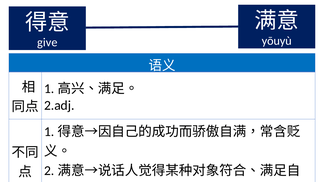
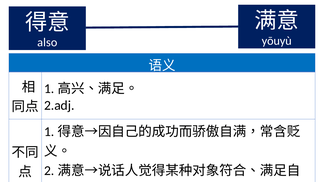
give: give -> also (47, 42)
